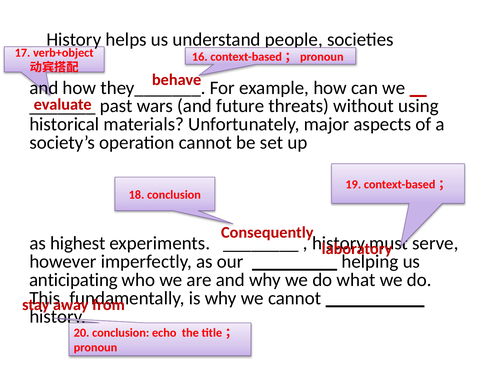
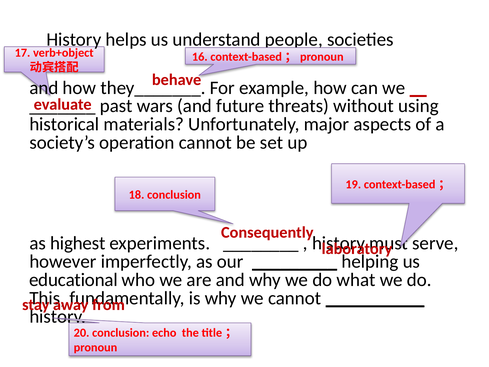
anticipating: anticipating -> educational (73, 280)
